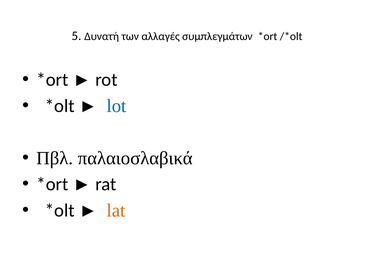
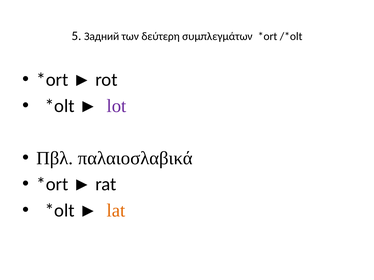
Δυνατή: Δυνατή -> Задний (102, 36)
αλλαγές: αλλαγές -> δεύτερη (161, 36)
lot colour: blue -> purple (116, 106)
